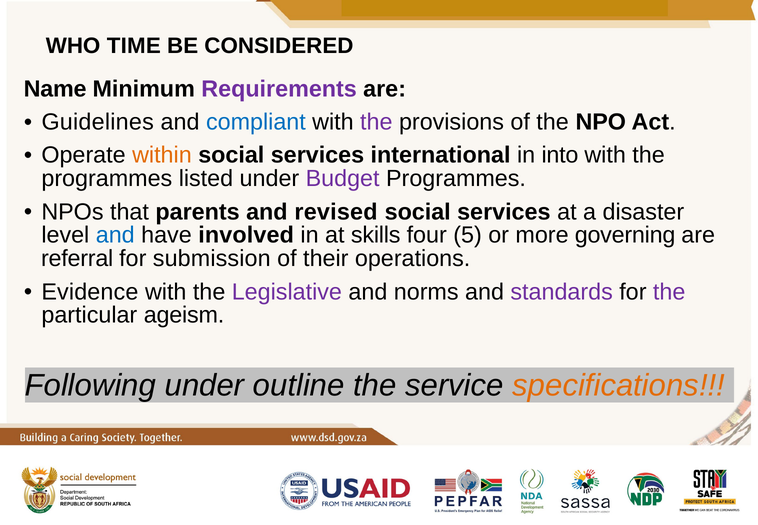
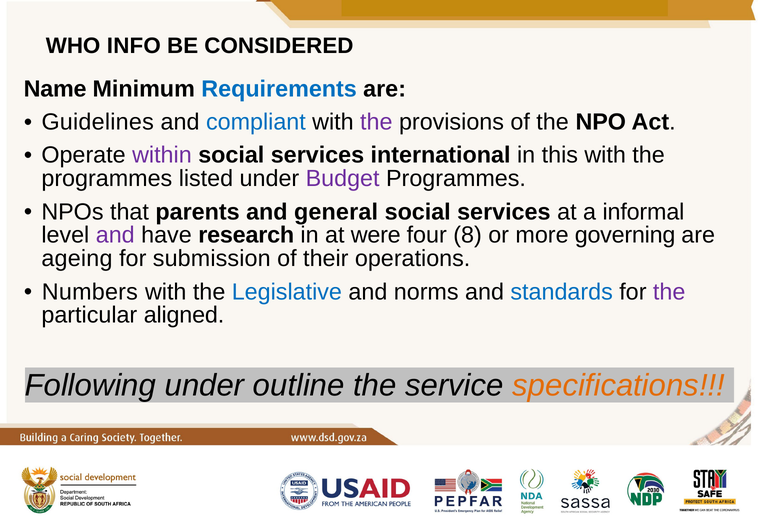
TIME: TIME -> INFO (134, 46)
Requirements colour: purple -> blue (279, 89)
within colour: orange -> purple (162, 155)
into: into -> this (560, 155)
revised: revised -> general (336, 212)
disaster: disaster -> informal (643, 212)
and colour: blue -> purple (115, 235)
involved: involved -> research (246, 235)
skills: skills -> were (376, 235)
5: 5 -> 8 (468, 235)
referral: referral -> ageing (77, 259)
Evidence: Evidence -> Numbers (90, 292)
Legislative colour: purple -> blue (287, 292)
standards colour: purple -> blue (562, 292)
ageism: ageism -> aligned (184, 315)
